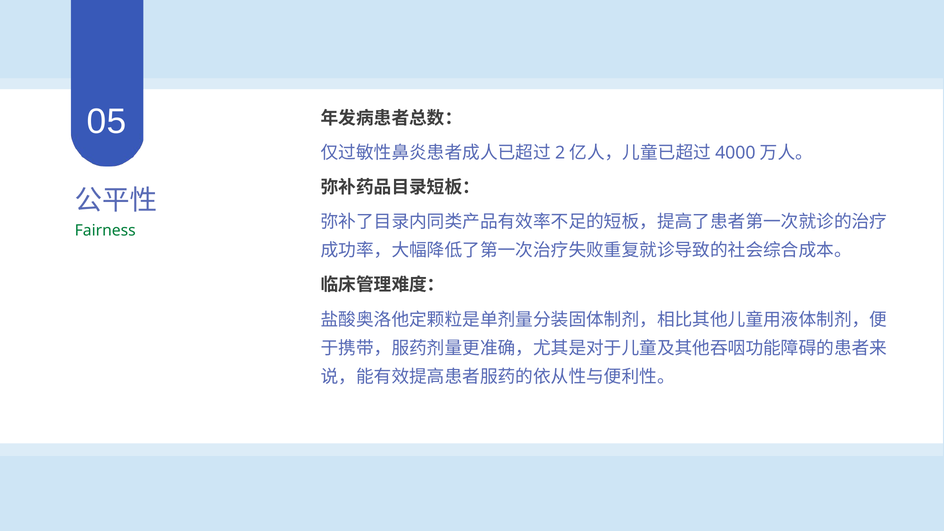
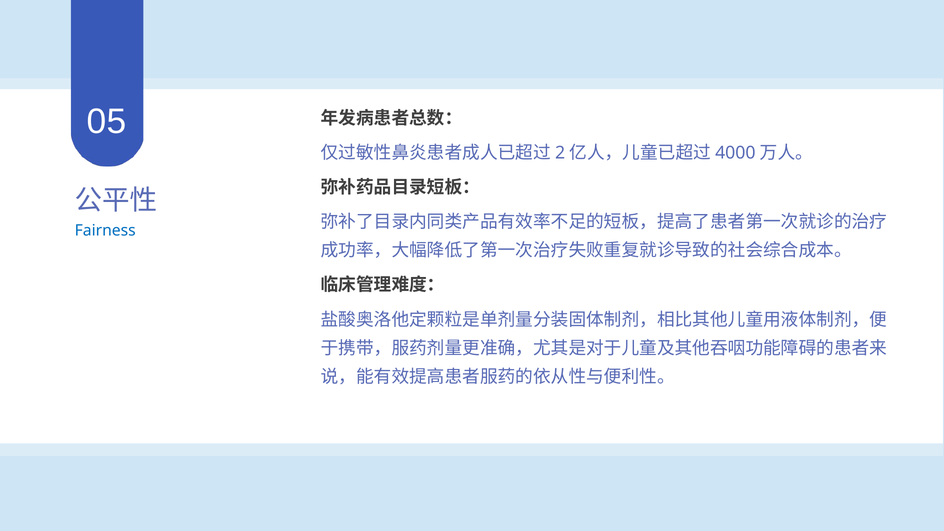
Fairness colour: green -> blue (105, 231)
